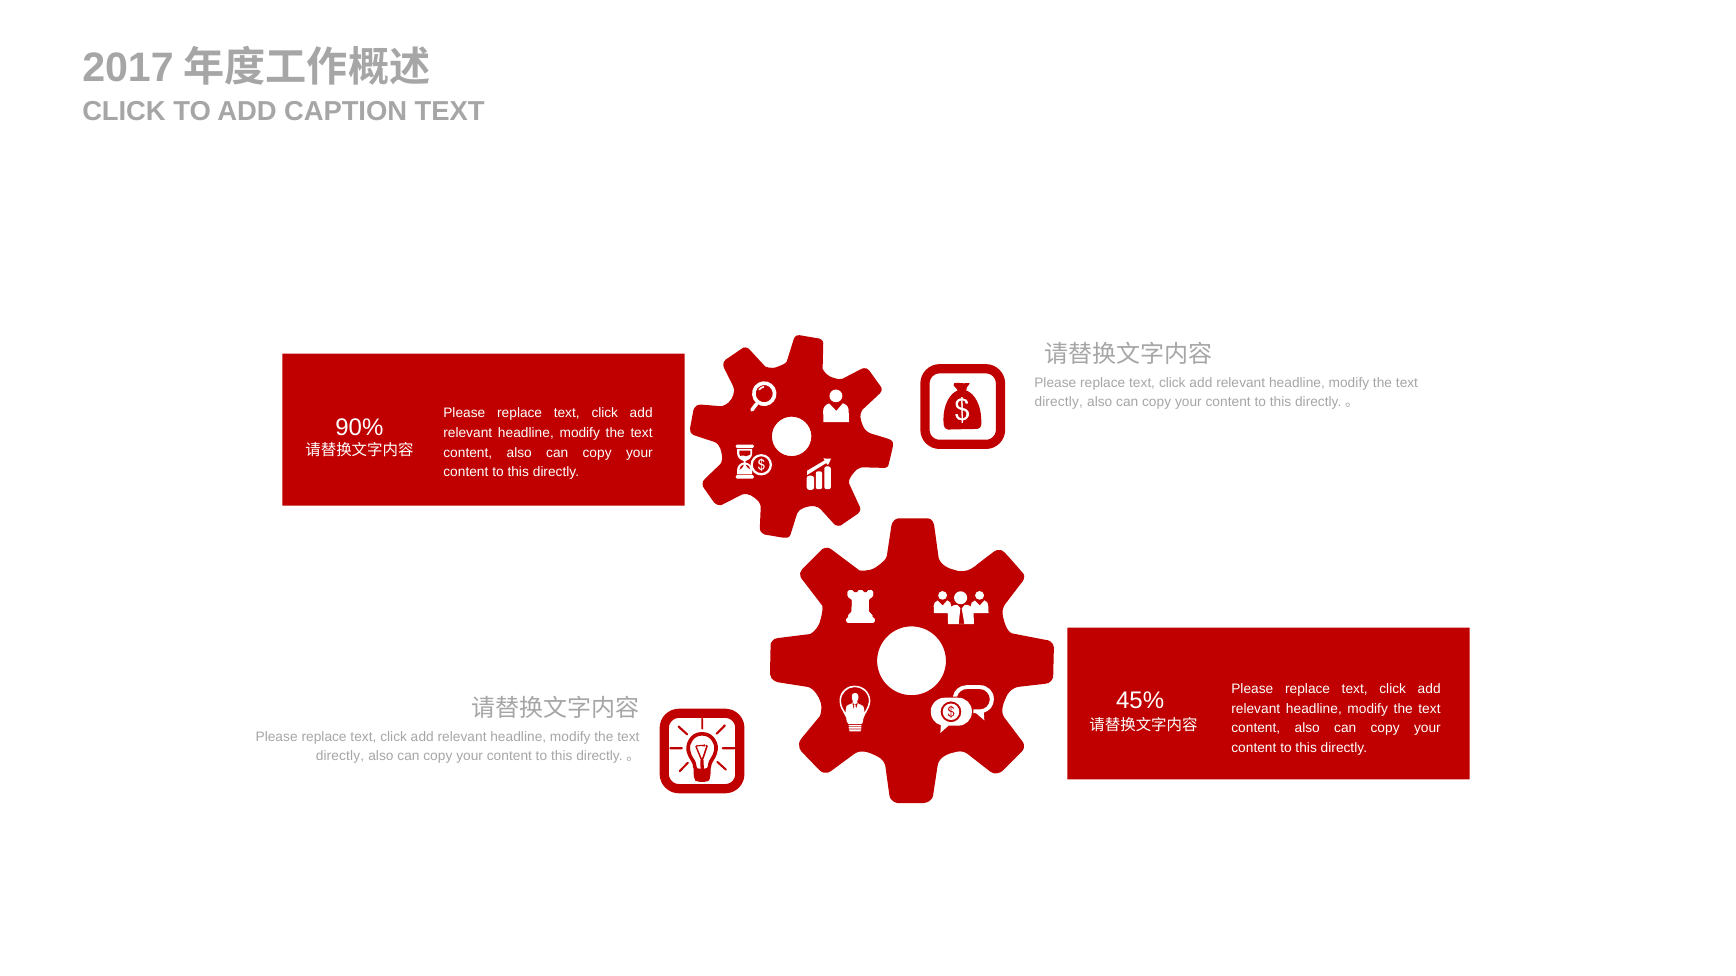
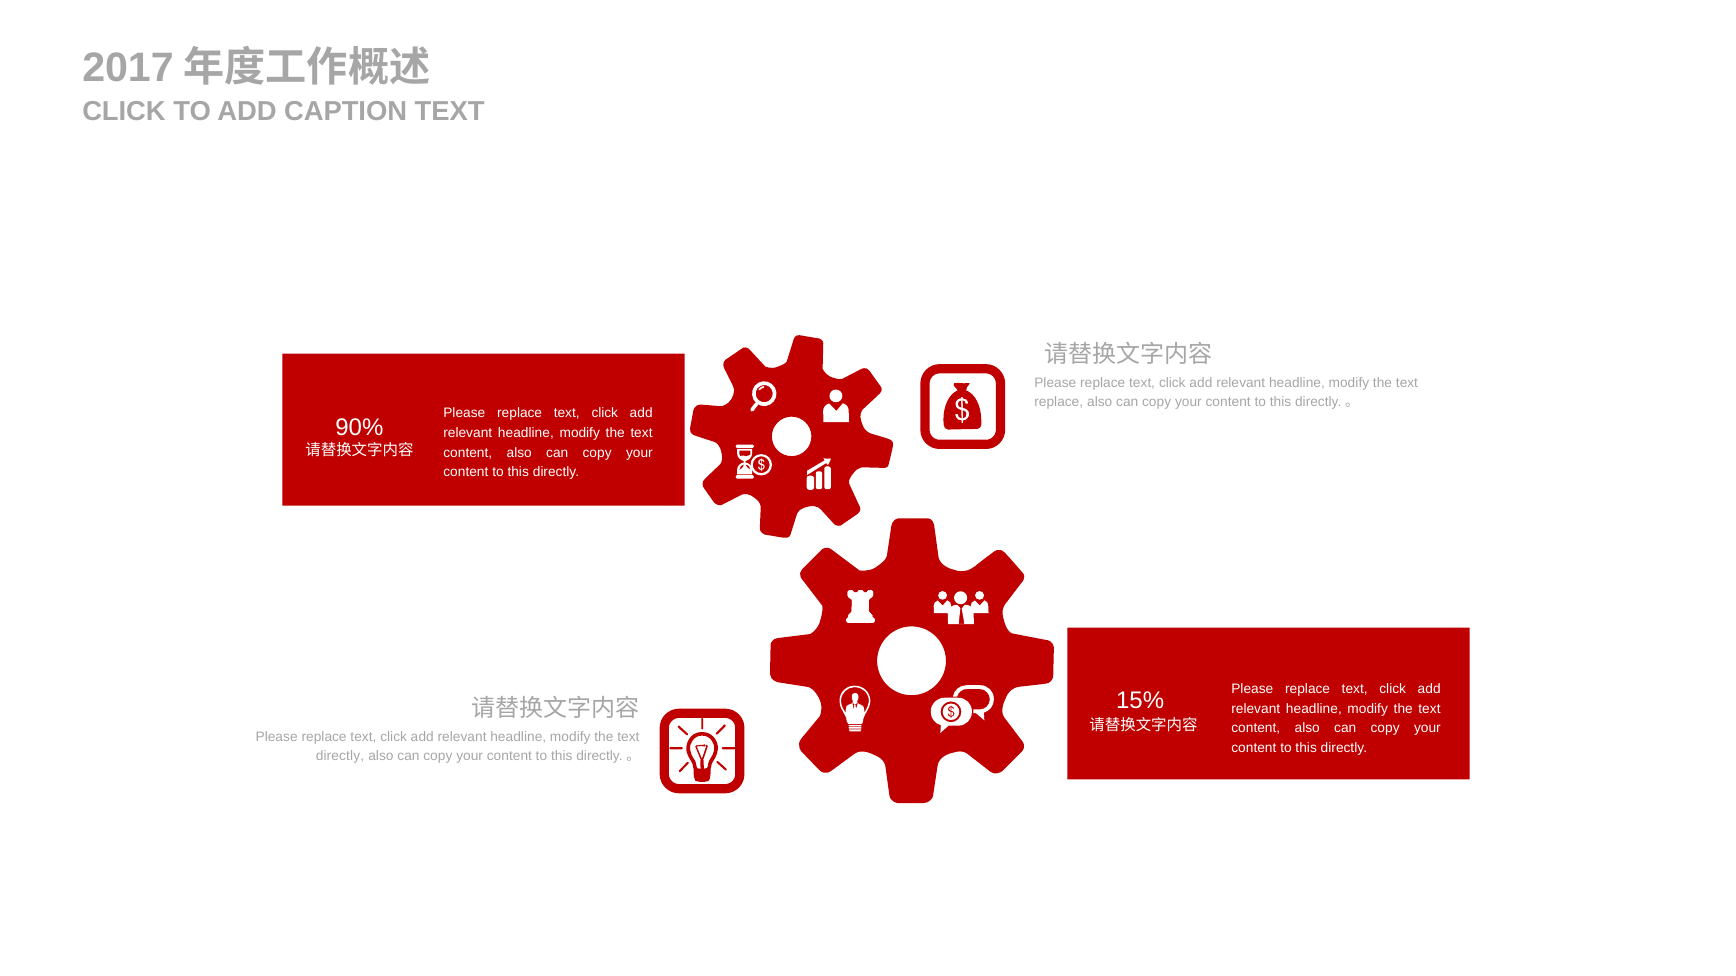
directly: directly -> replace (1059, 403)
45%: 45% -> 15% (1140, 701)
